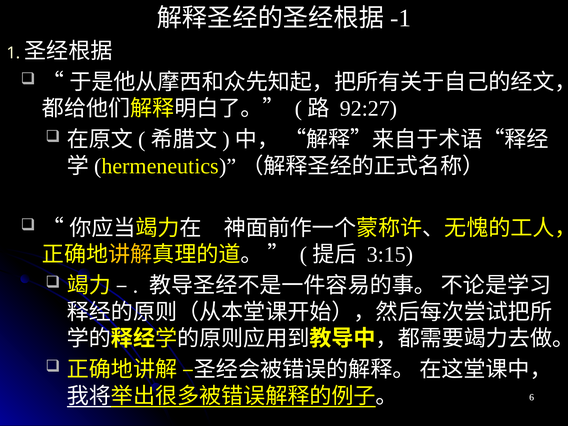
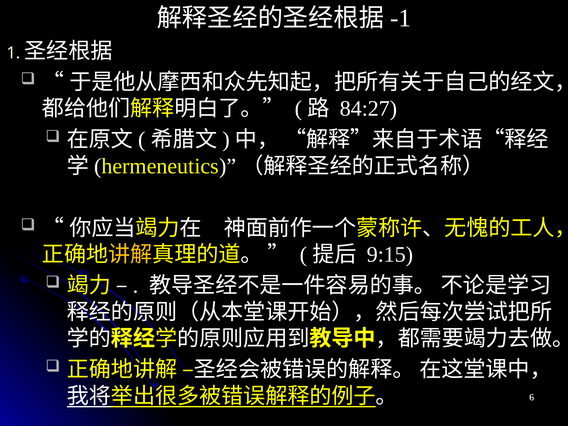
92:27: 92:27 -> 84:27 (368, 109)
3:15: 3:15 -> 9:15 (390, 255)
